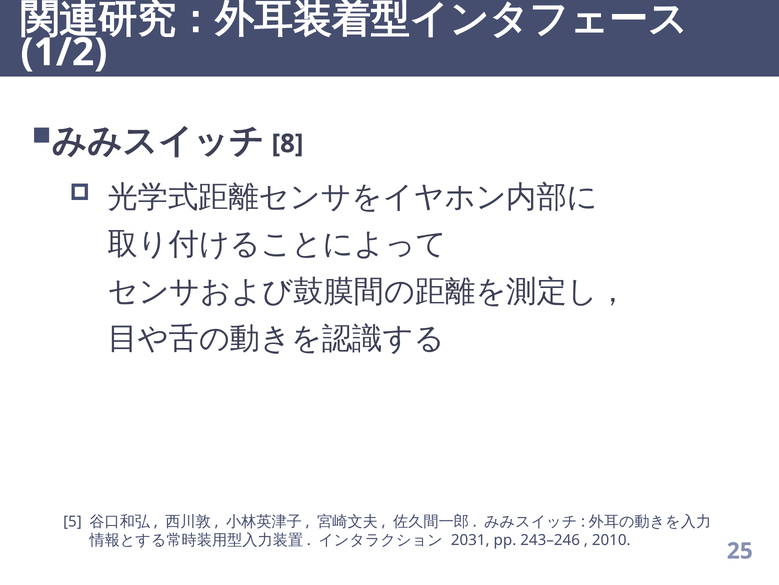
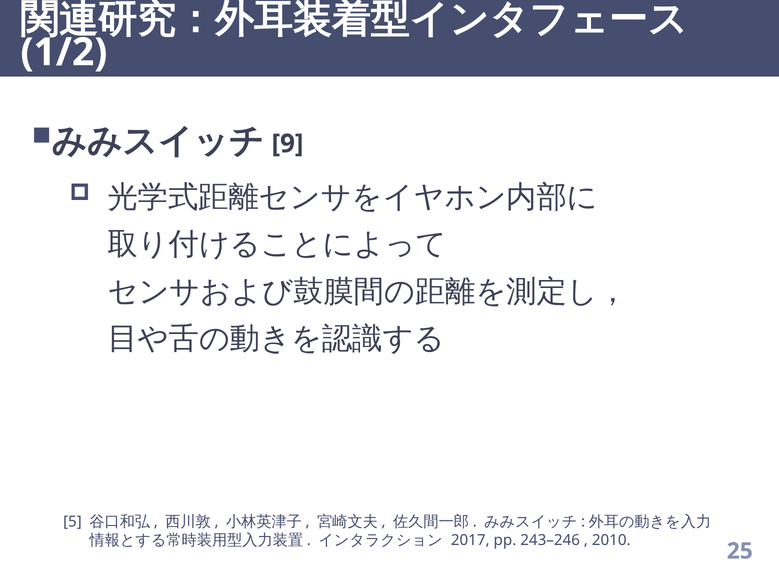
8: 8 -> 9 (288, 143)
2031: 2031 -> 2017 (470, 539)
